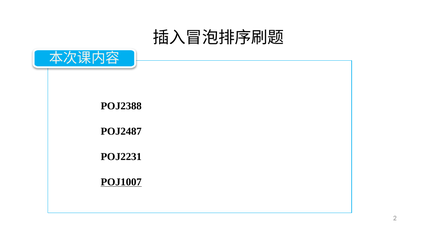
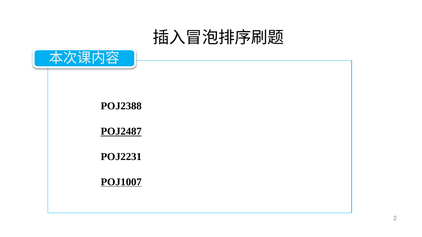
POJ2487 underline: none -> present (121, 132)
